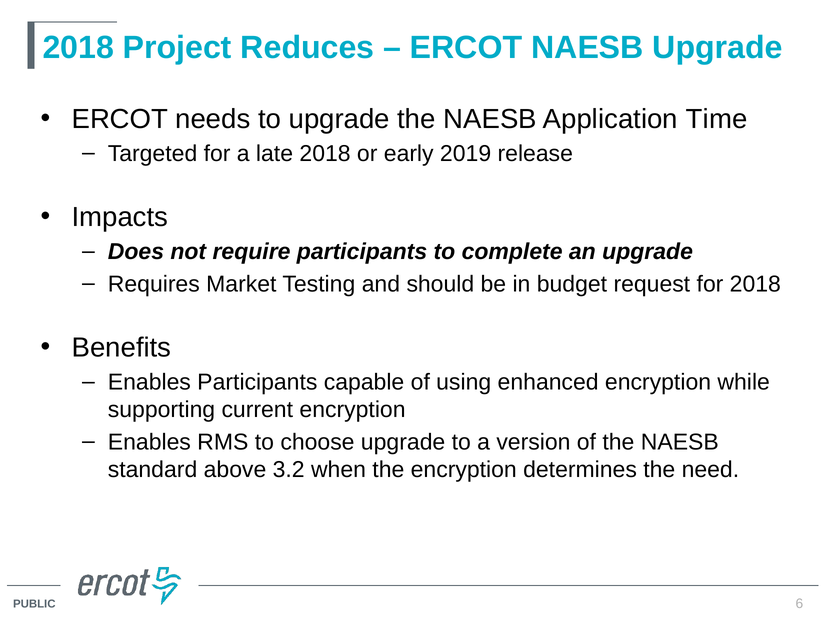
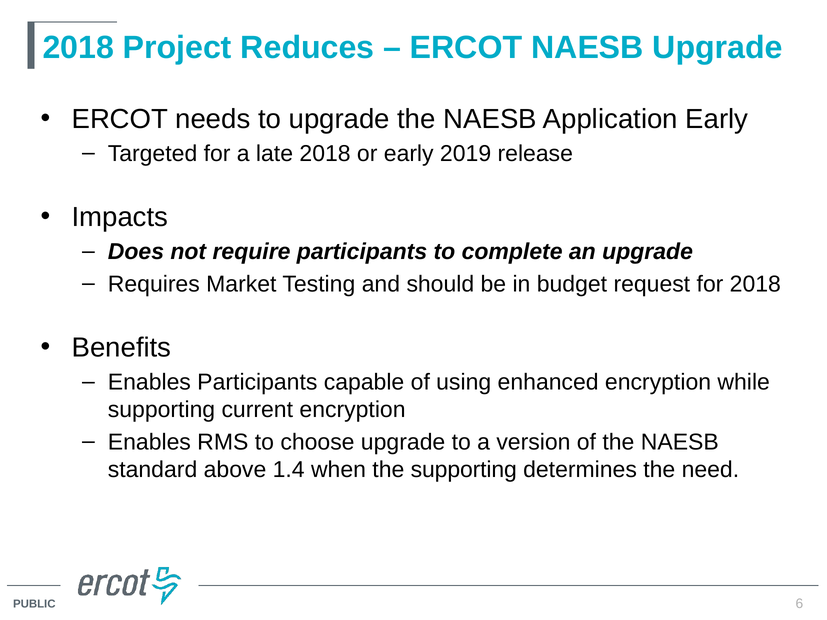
Application Time: Time -> Early (717, 119)
3.2: 3.2 -> 1.4 (289, 470)
the encryption: encryption -> supporting (464, 470)
